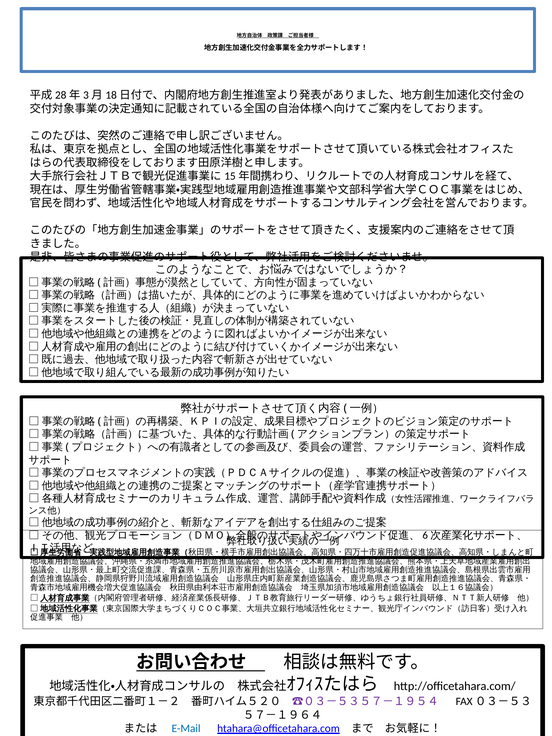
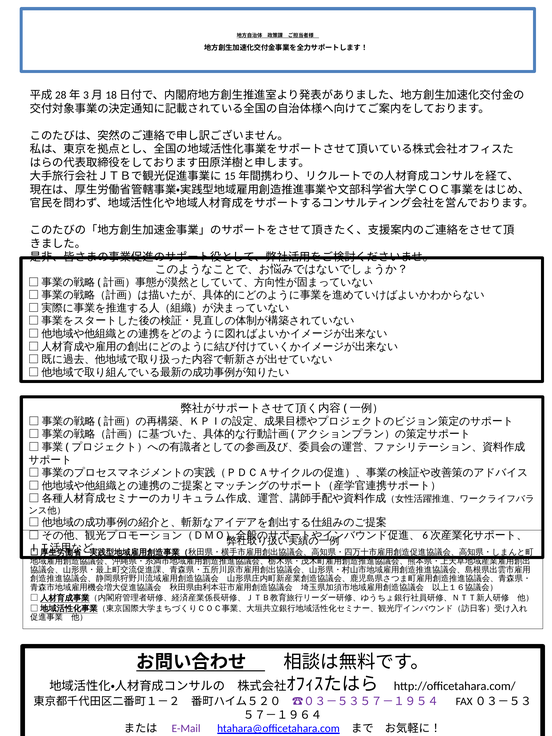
E-Mail colour: blue -> purple (186, 728)
